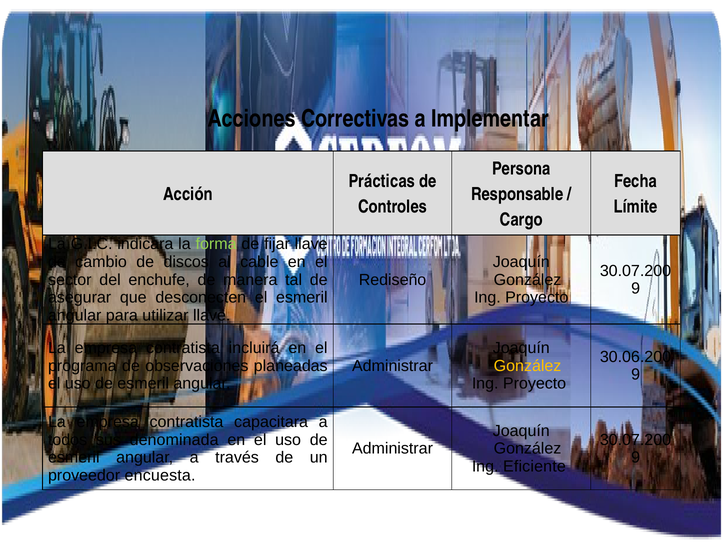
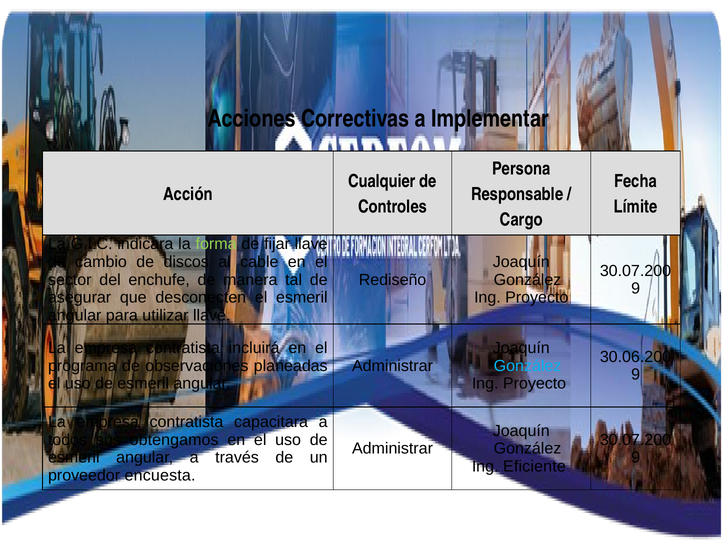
Prácticas: Prácticas -> Cualquier (382, 182)
González colour: yellow -> light blue (528, 366)
denominada: denominada -> obtengamos (174, 440)
